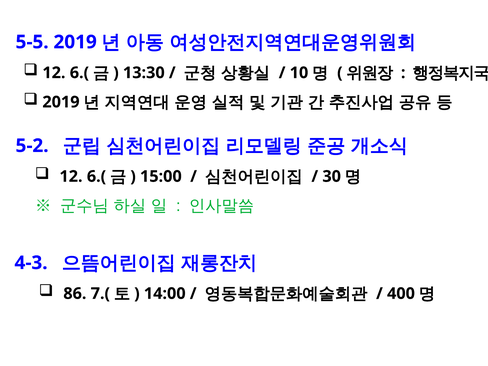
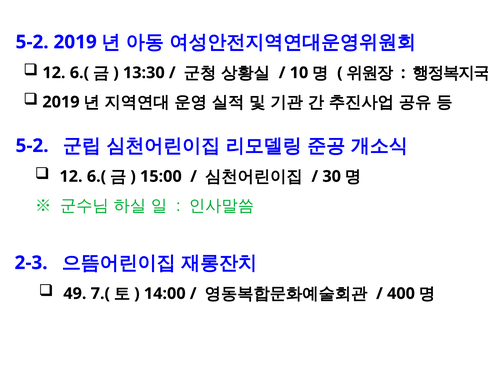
5-5: 5-5 -> 5-2 (32, 42)
4-3: 4-3 -> 2-3 (31, 263)
86: 86 -> 49 (75, 294)
